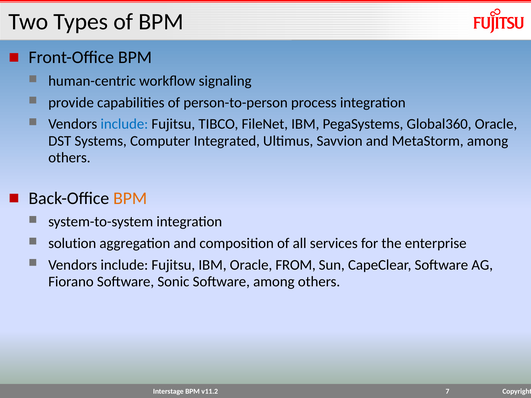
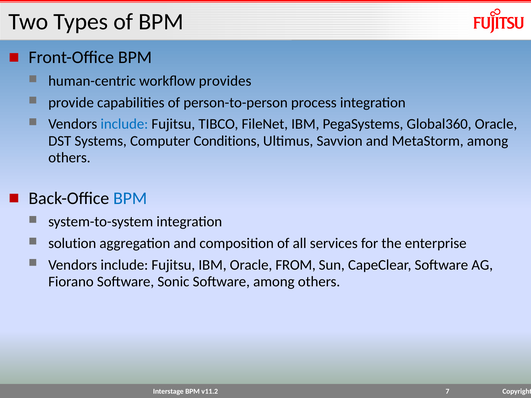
signaling: signaling -> provides (225, 81)
Integrated: Integrated -> Conditions (227, 141)
BPM colour: orange -> blue (130, 198)
